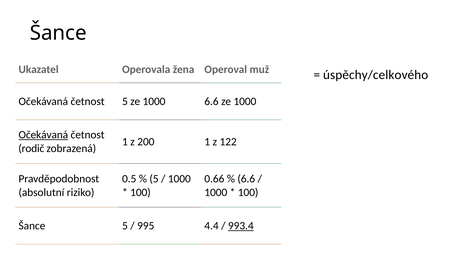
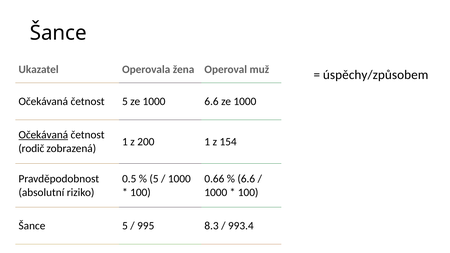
úspěchy/celkového: úspěchy/celkového -> úspěchy/způsobem (376, 75)
122: 122 -> 154 (228, 142)
4.4: 4.4 -> 8.3 (212, 226)
993.4 underline: present -> none (241, 226)
